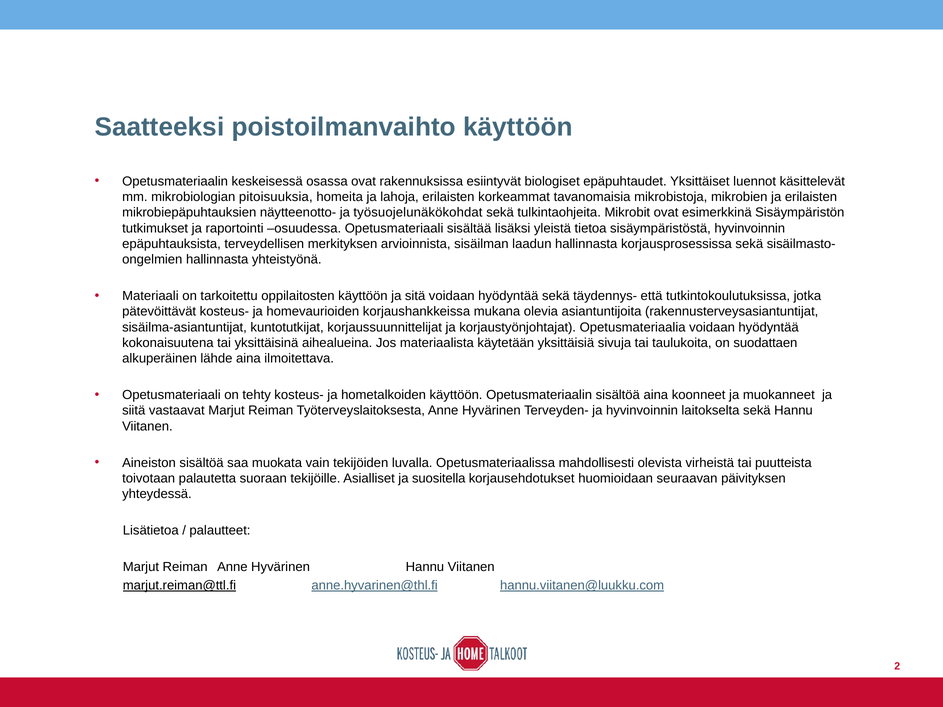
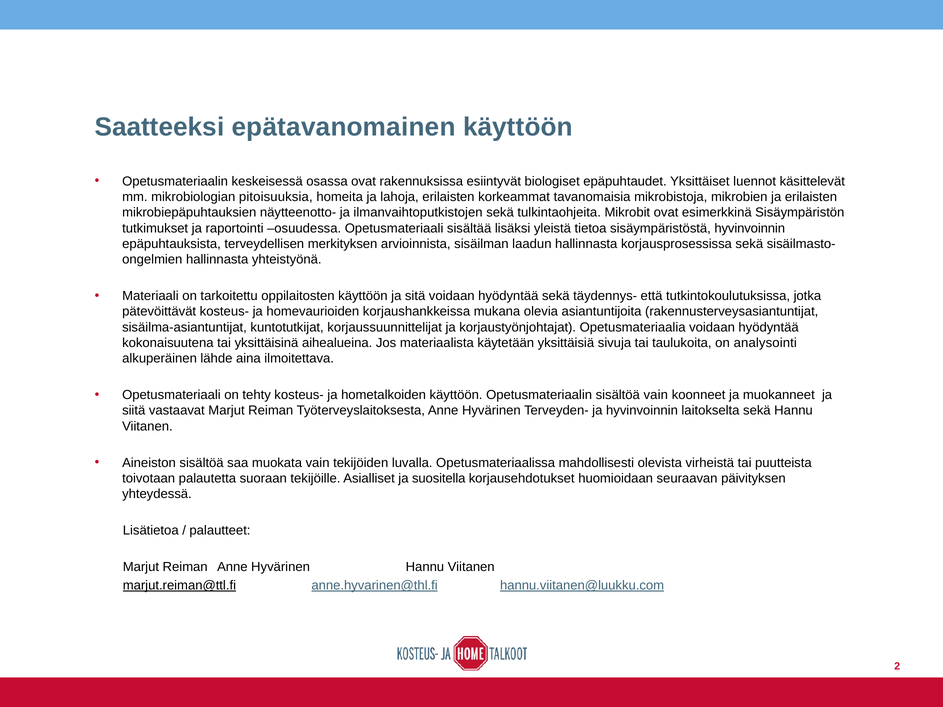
poistoilmanvaihto: poistoilmanvaihto -> epätavanomainen (344, 127)
työsuojelunäkökohdat: työsuojelunäkökohdat -> ilmanvaihtoputkistojen (418, 213)
suodattaen: suodattaen -> analysointi (765, 343)
sisältöä aina: aina -> vain (656, 395)
